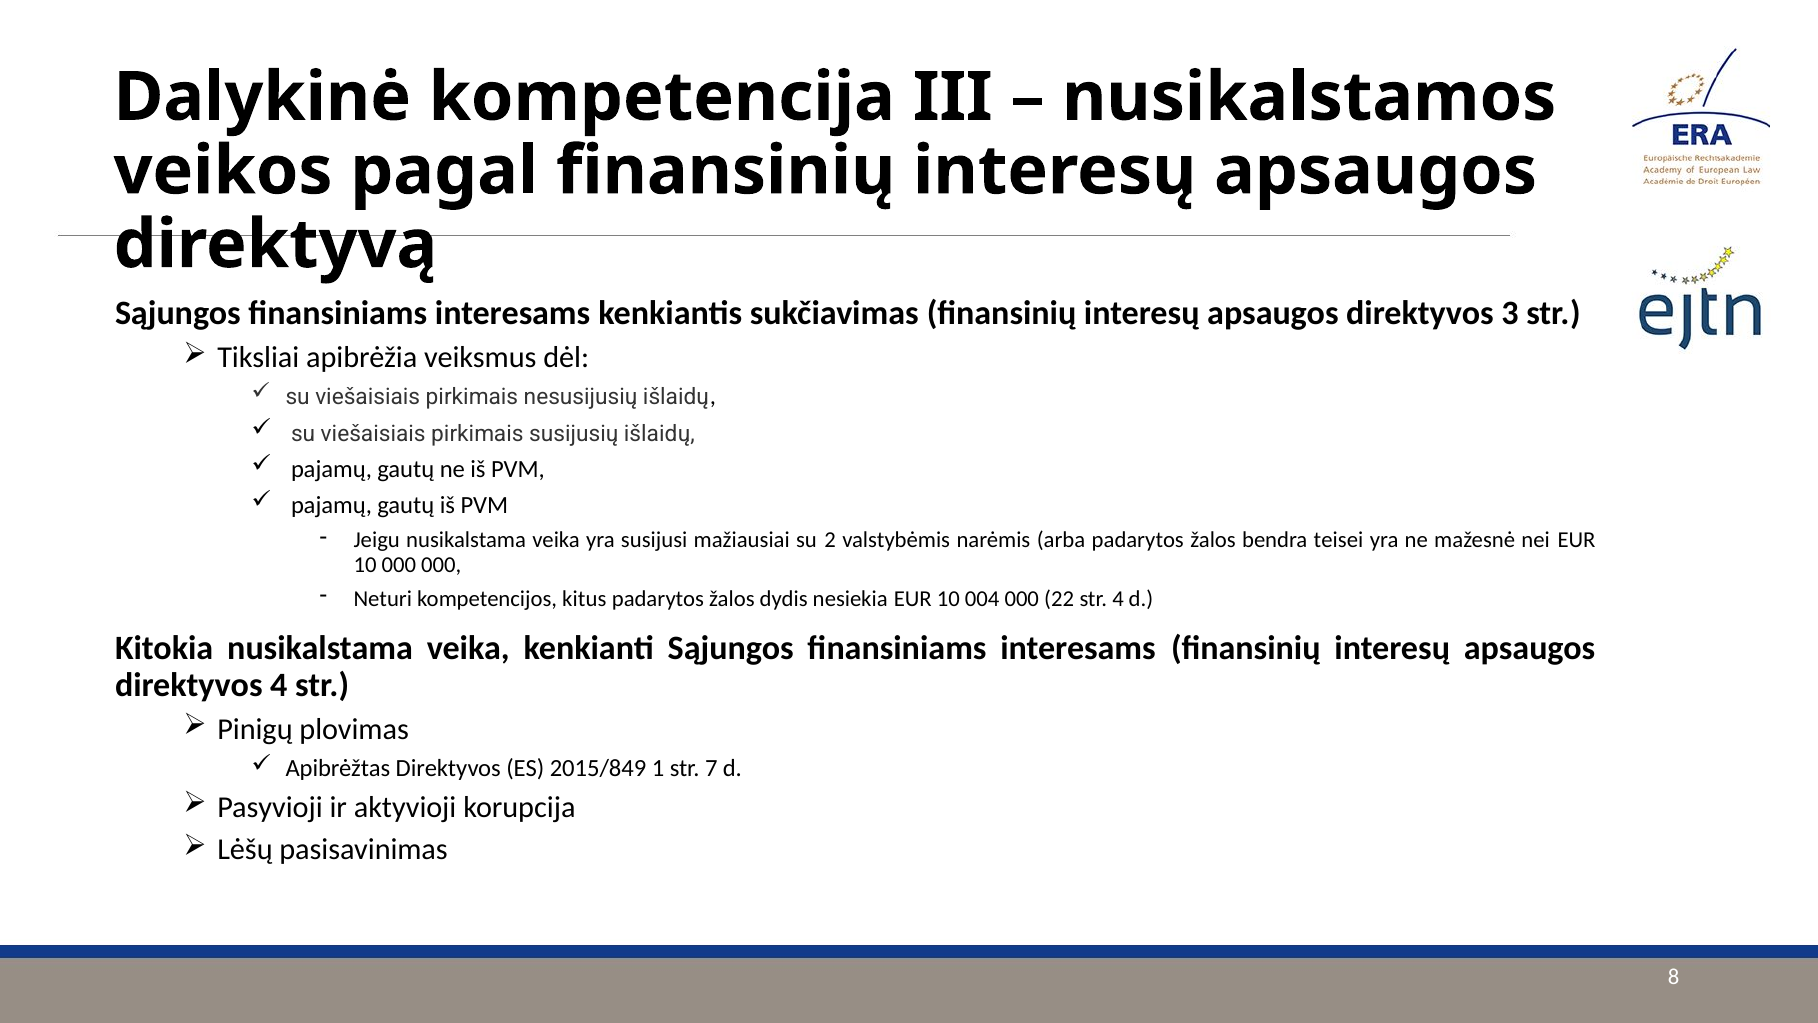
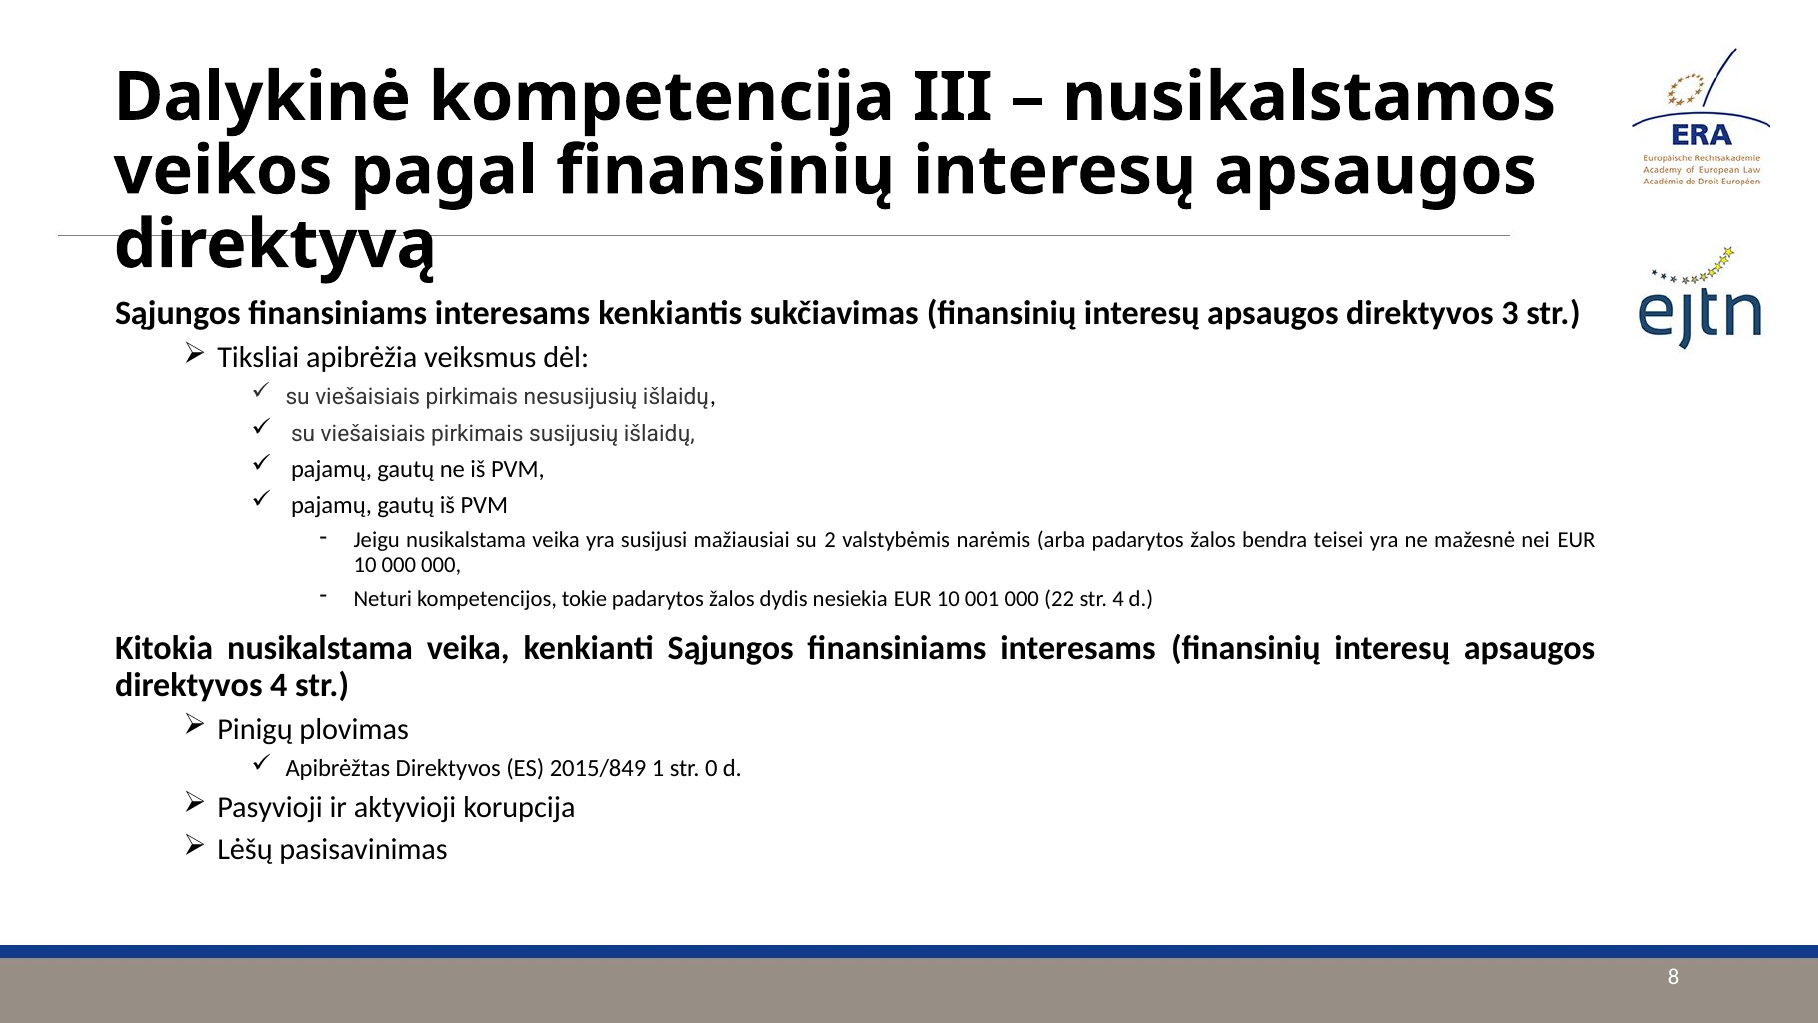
kitus: kitus -> tokie (585, 598)
004: 004 -> 001 (982, 598)
7: 7 -> 0 (711, 768)
